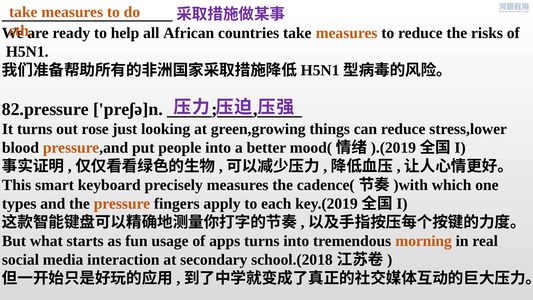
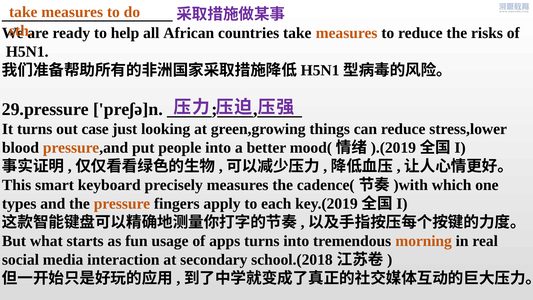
82.pressure: 82.pressure -> 29.pressure (45, 109)
rose: rose -> case (95, 129)
